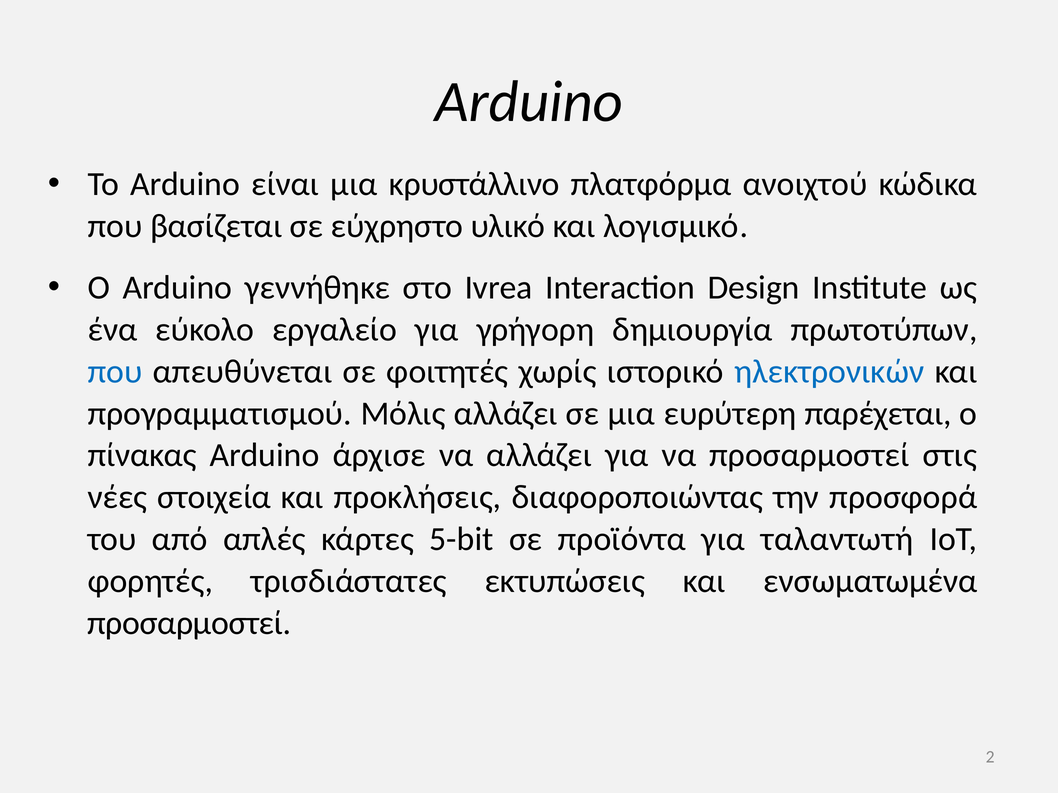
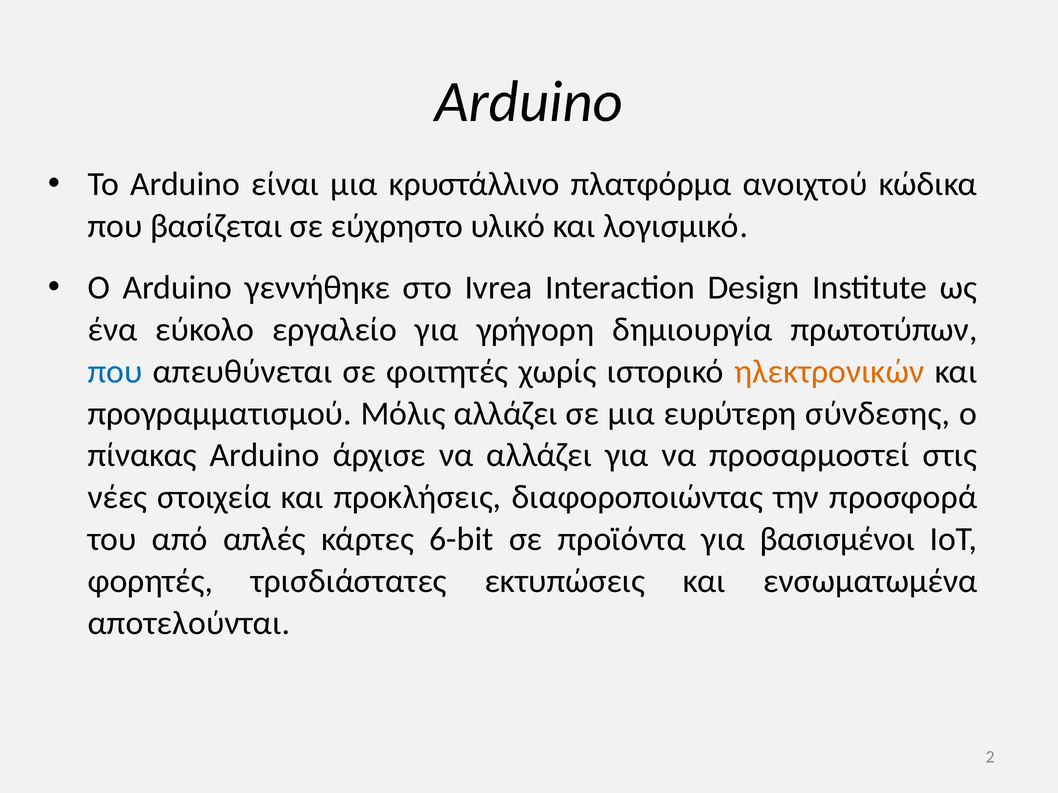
ηλεκτρονικών colour: blue -> orange (829, 372)
παρέχεται: παρέχεται -> σύνδεσης (878, 414)
5-bit: 5-bit -> 6-bit (461, 540)
ταλαντωτή: ταλαντωτή -> βασισμένοι (837, 540)
προσαρμοστεί: προσαρμοστεί -> αποτελούνται (189, 623)
